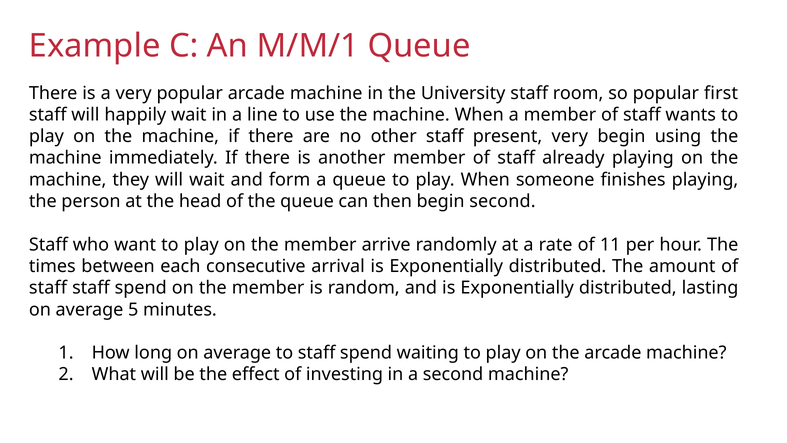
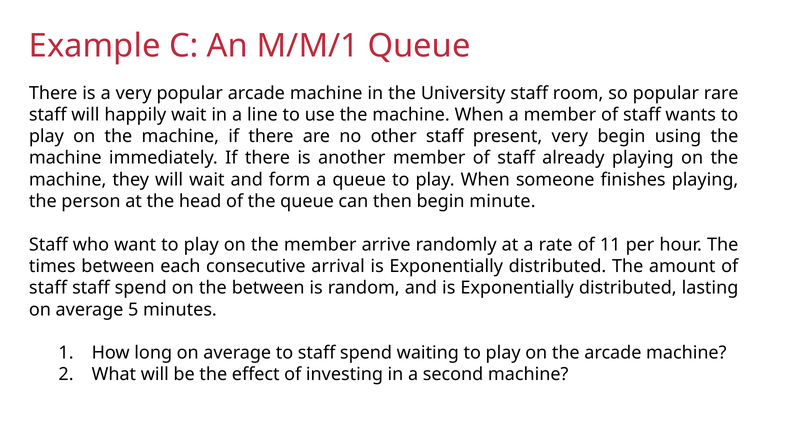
first: first -> rare (721, 93)
begin second: second -> minute (502, 201)
spend on the member: member -> between (268, 288)
